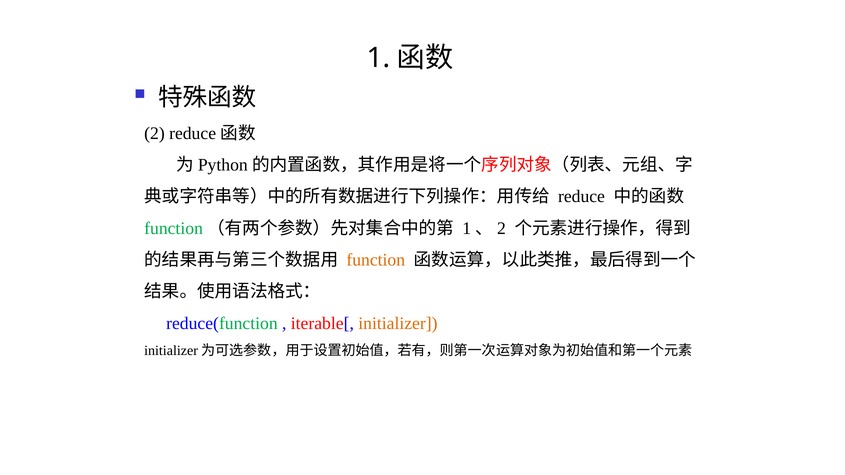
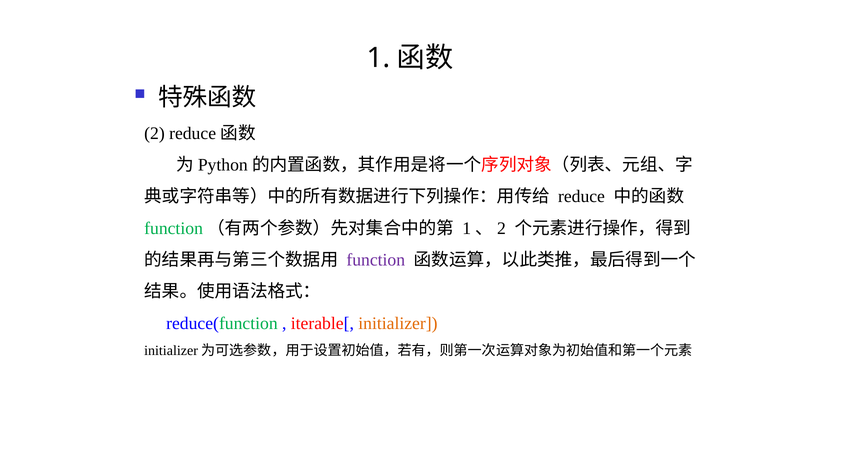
function colour: orange -> purple (376, 260)
